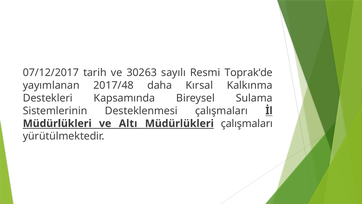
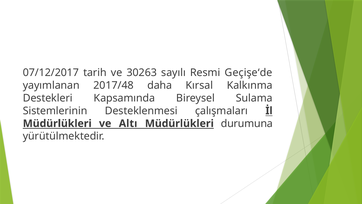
Toprak‘de: Toprak‘de -> Geçişe‘de (249, 73)
Müdürlükleri çalışmaları: çalışmaları -> durumuna (247, 123)
